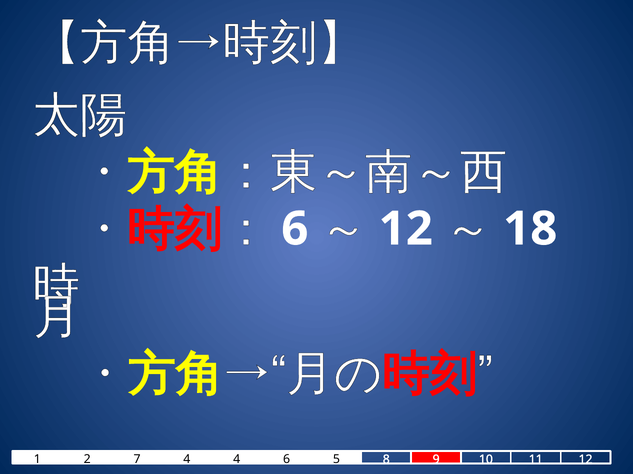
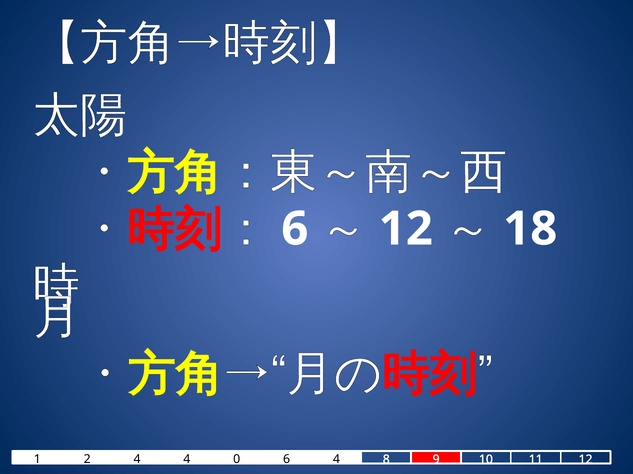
2 7: 7 -> 4 (137, 460)
4 4: 4 -> 0 (237, 460)
6 5: 5 -> 4 (336, 460)
